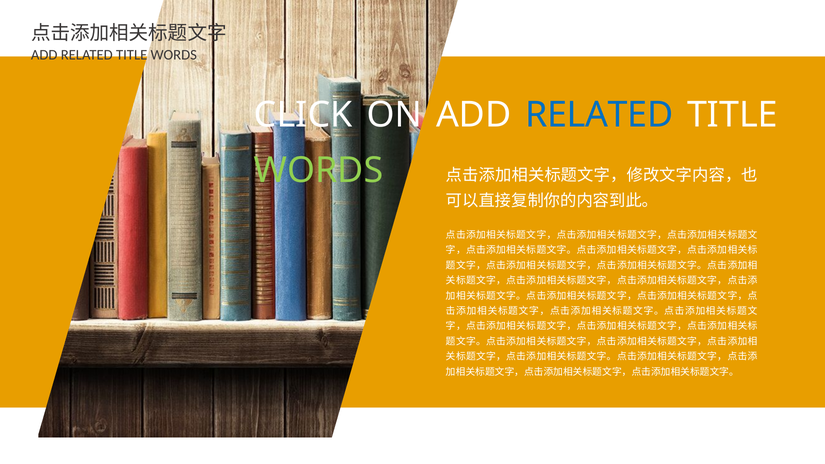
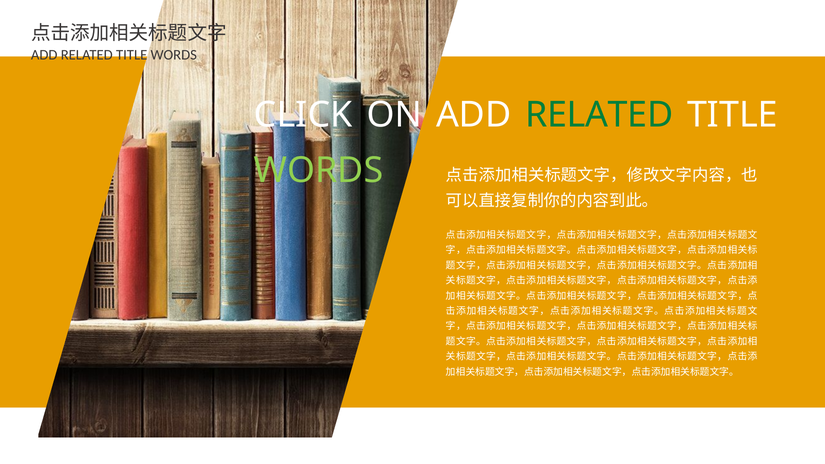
RELATED colour: blue -> green (599, 115)
